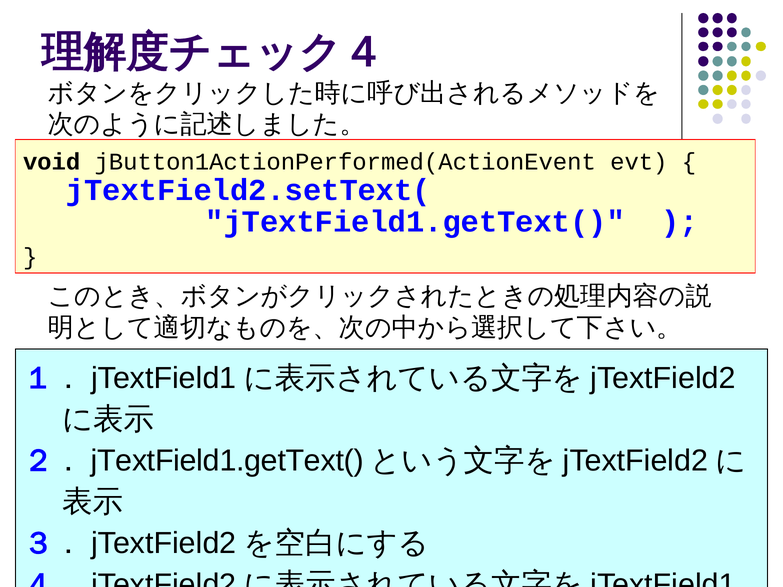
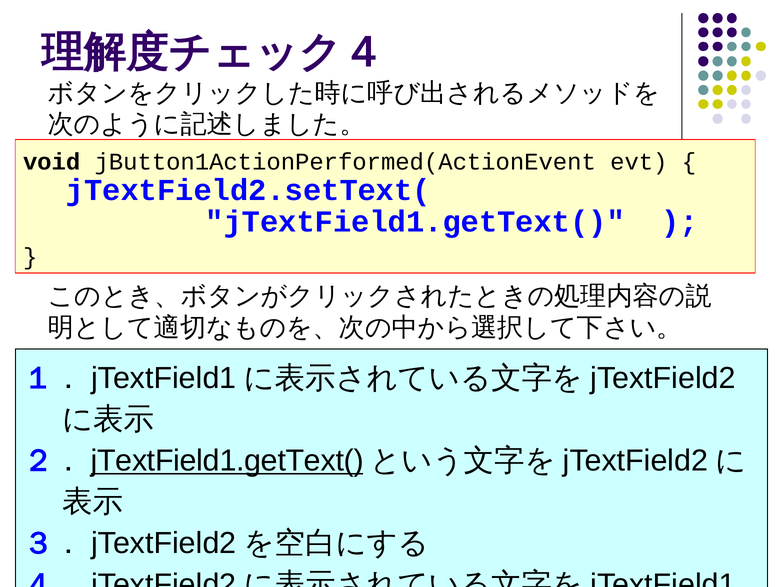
jTextField1.getText( underline: none -> present (227, 461)
